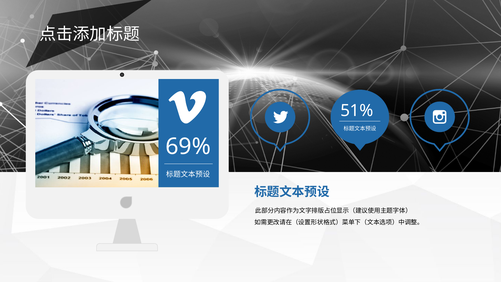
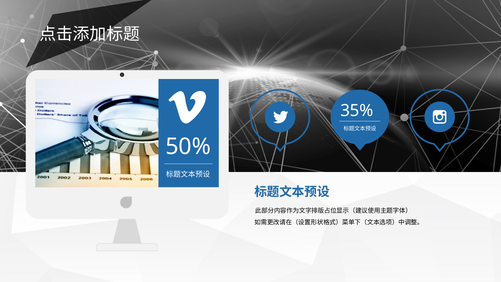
51%: 51% -> 35% (357, 111)
69%: 69% -> 50% (188, 147)
